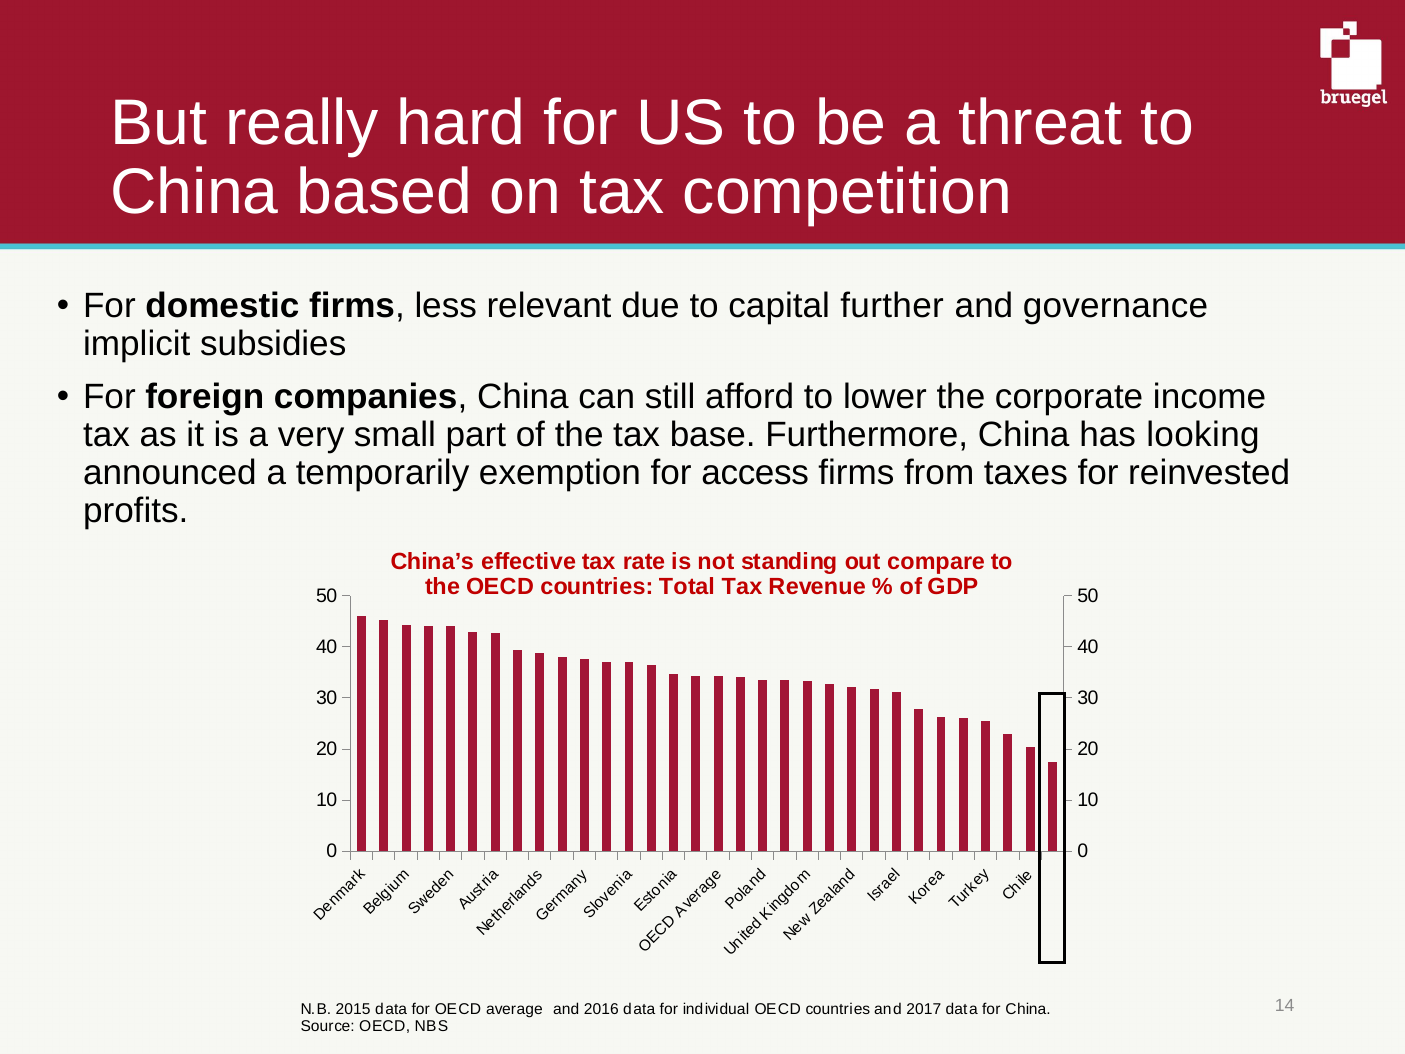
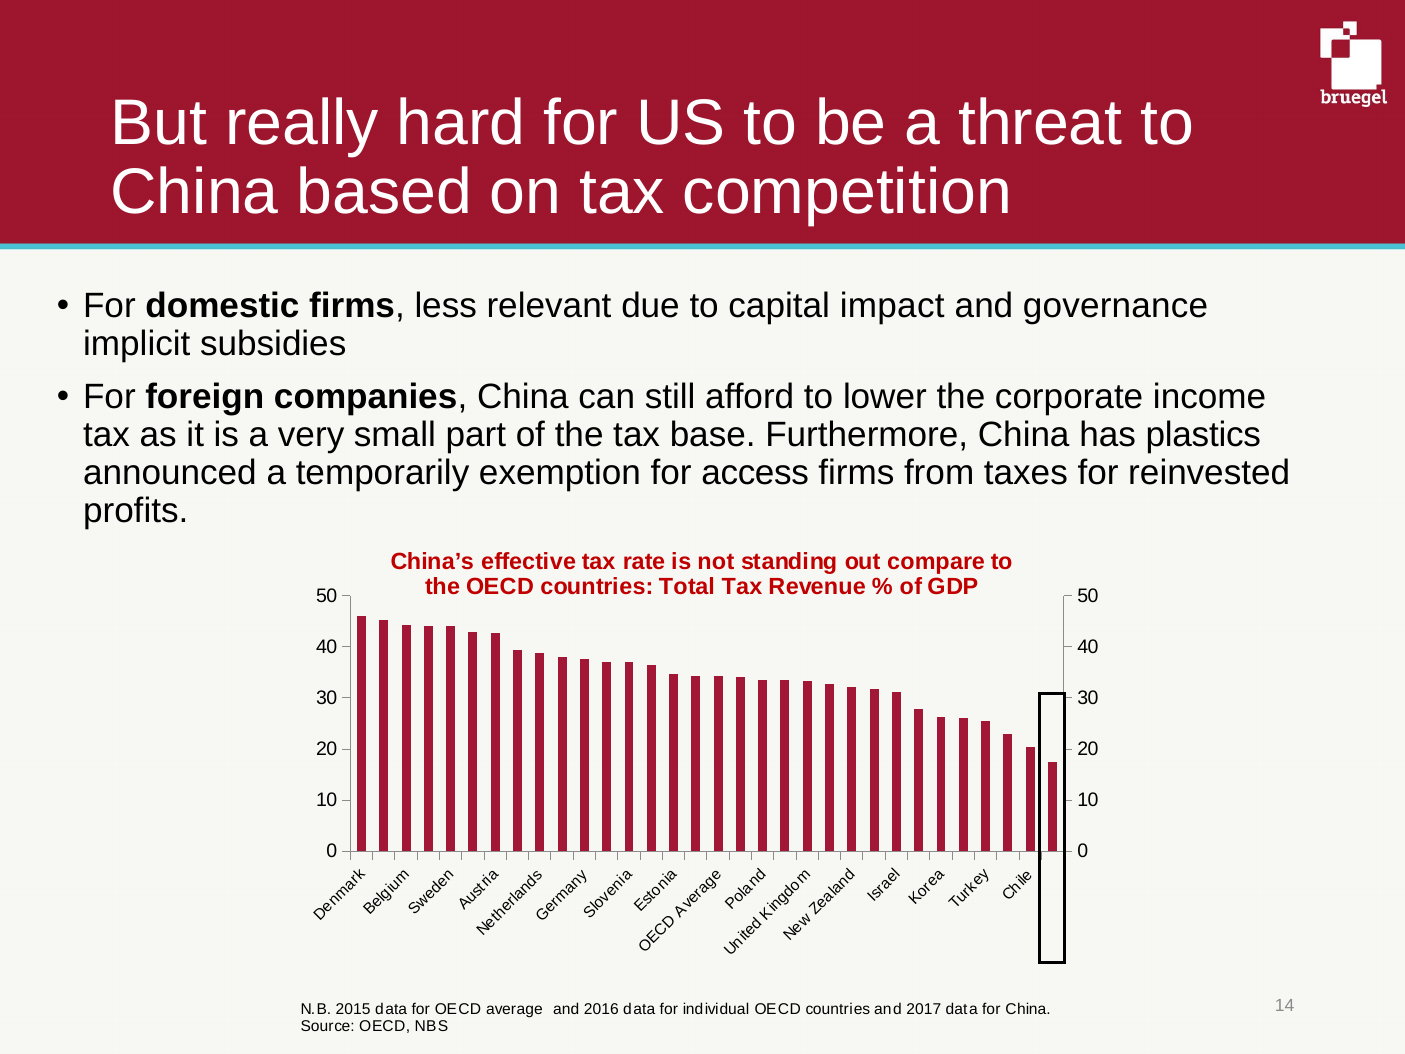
further: further -> impact (892, 306)
looking: looking -> plastics (1203, 435)
